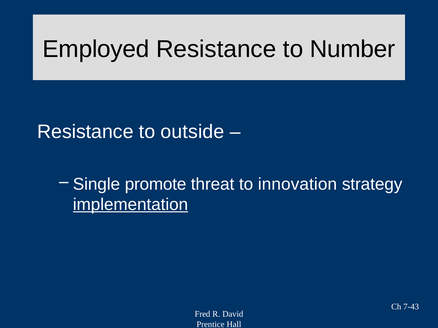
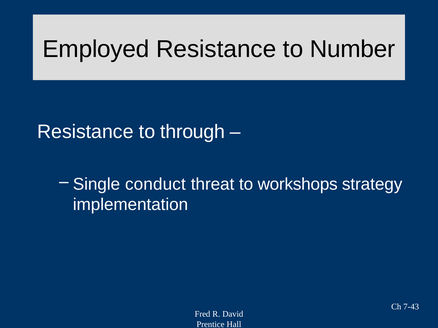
outside: outside -> through (193, 132)
promote: promote -> conduct (155, 184)
innovation: innovation -> workshops (298, 184)
implementation underline: present -> none (130, 205)
